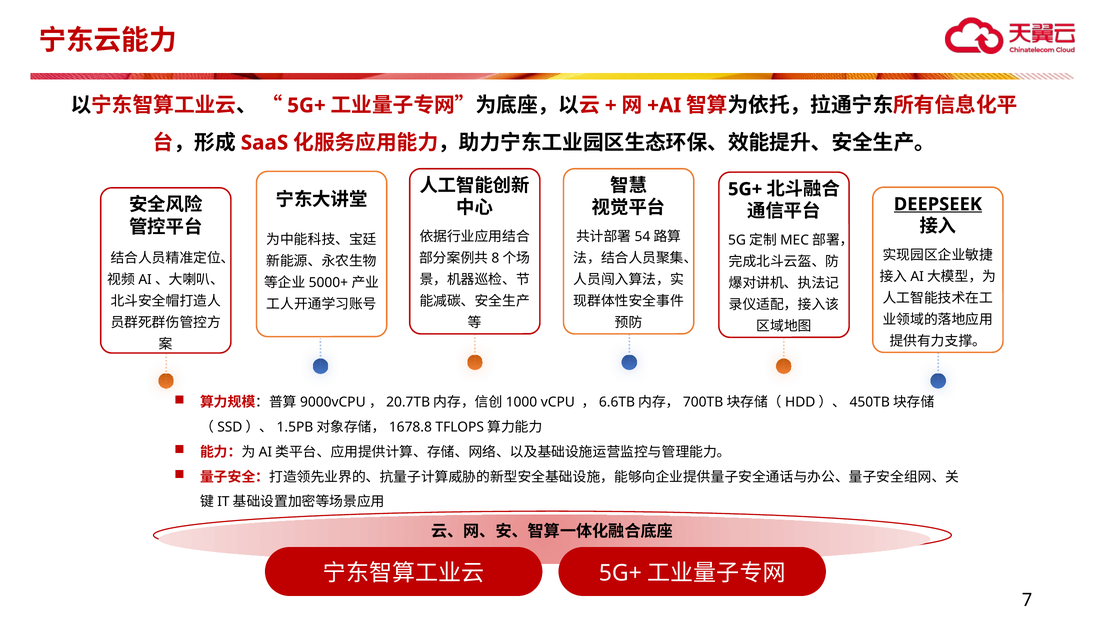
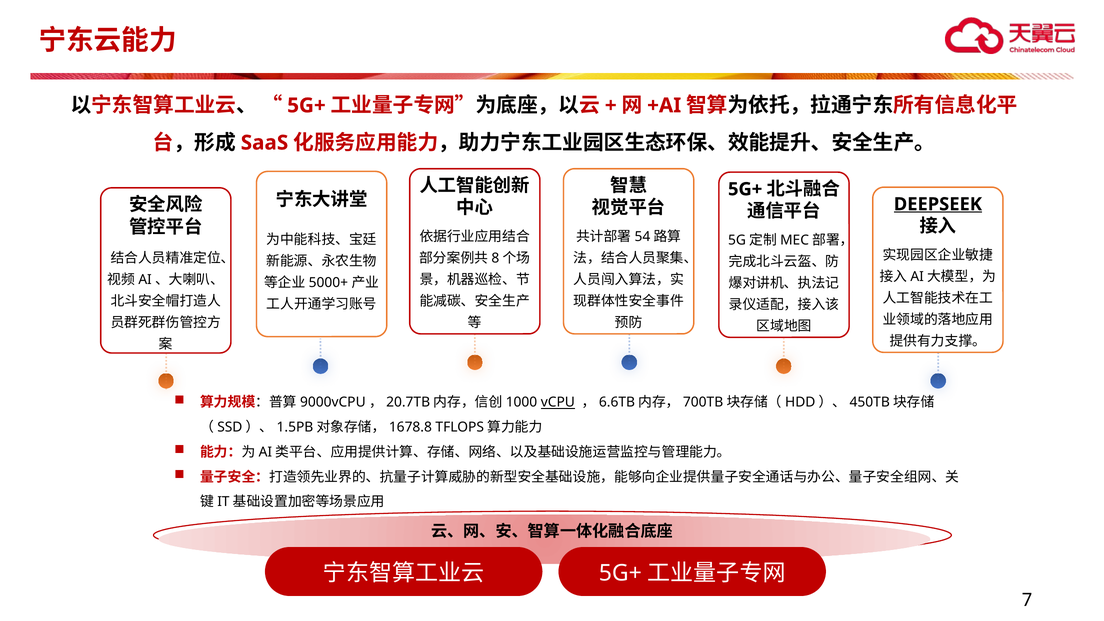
vCPU underline: none -> present (558, 402)
